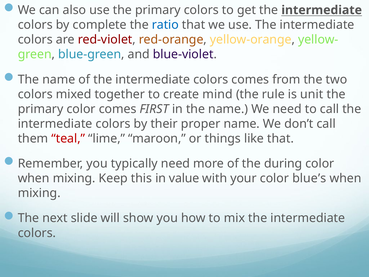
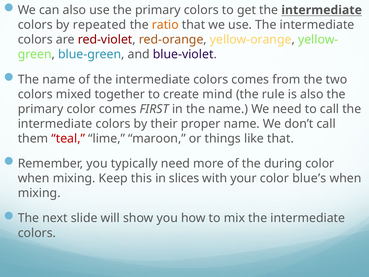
complete: complete -> repeated (100, 25)
ratio colour: blue -> orange (165, 25)
is unit: unit -> also (312, 94)
value: value -> slices (184, 178)
